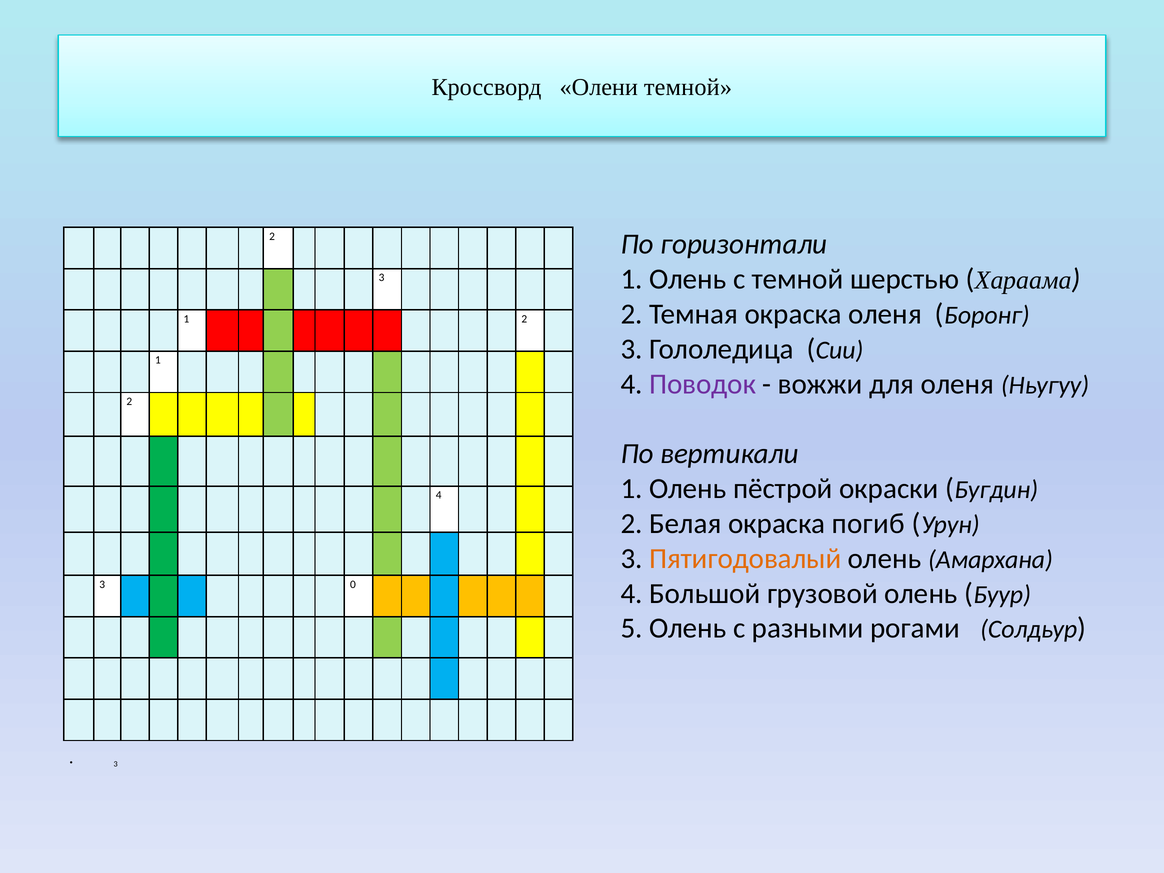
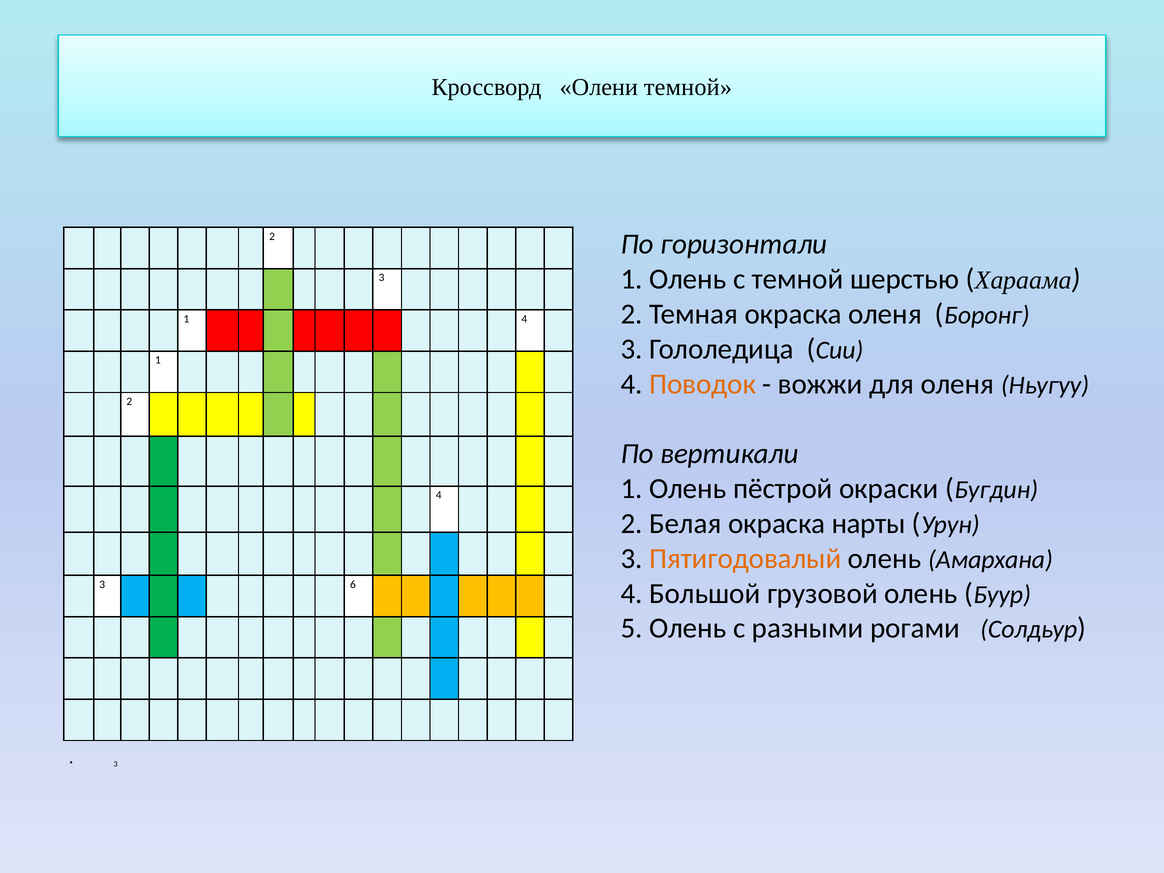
2: 2 -> 4 (524, 319)
Поводок colour: purple -> orange (703, 384)
погиб: погиб -> нарты (869, 524)
0: 0 -> 6 (353, 584)
